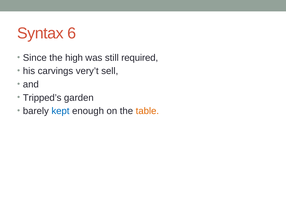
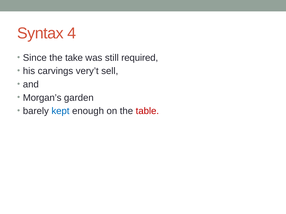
6: 6 -> 4 (72, 33)
high: high -> take (74, 58)
Tripped’s: Tripped’s -> Morgan’s (42, 98)
table colour: orange -> red (147, 111)
